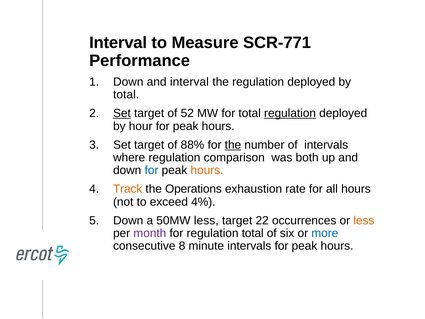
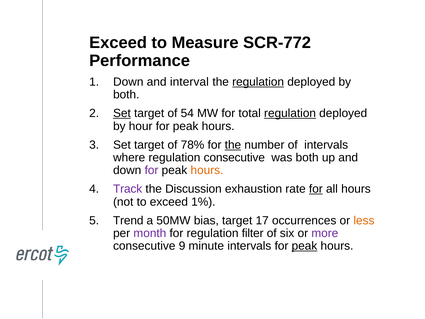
Interval: Interval -> Exceed (118, 43)
SCR-771: SCR-771 -> SCR-772 (277, 43)
regulation underline: none -> present (258, 82)
total: total -> both (126, 95)
52: 52 -> 54 (187, 113)
88%: 88% -> 78% (193, 145)
regulation comparison: comparison -> consecutive (234, 157)
for colour: blue -> purple (151, 170)
Track colour: orange -> purple (128, 189)
Operations: Operations -> Discussion (193, 189)
for underline: none -> present (316, 189)
4%: 4% -> 1% (203, 202)
5 Down: Down -> Trend (128, 220)
50MW less: less -> bias (206, 220)
22: 22 -> 17 (262, 220)
regulation total: total -> filter (253, 233)
more colour: blue -> purple (325, 233)
8: 8 -> 9 (182, 246)
peak underline: none -> present (304, 246)
